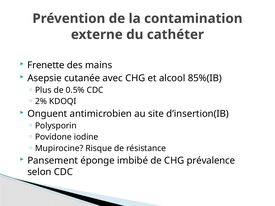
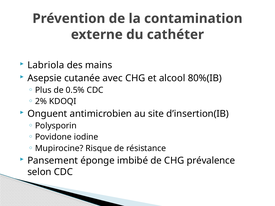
Frenette: Frenette -> Labriola (46, 65)
85%(IB: 85%(IB -> 80%(IB (205, 78)
